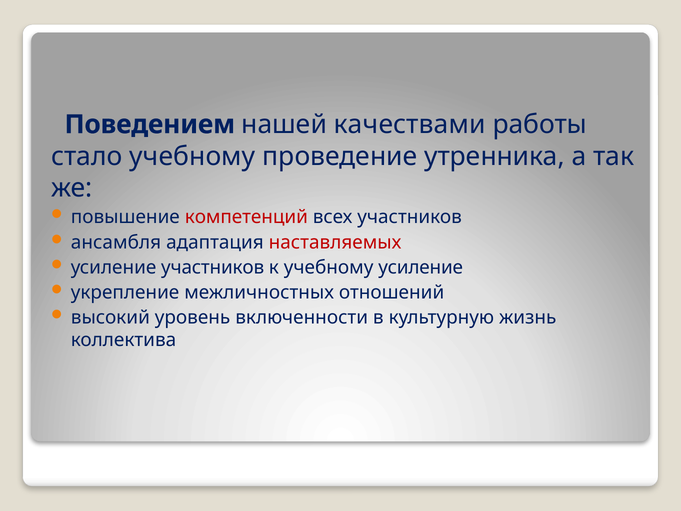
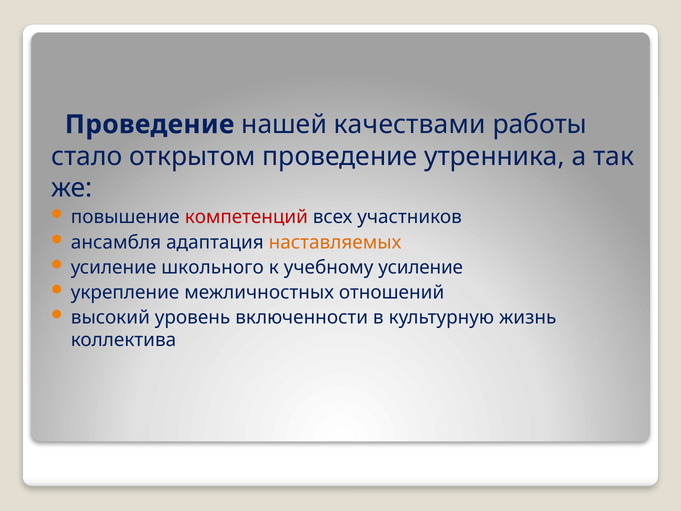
Поведением: Поведением -> Проведение (150, 124)
стало учебному: учебному -> открытом (192, 156)
наставляемых colour: red -> orange (335, 242)
усиление участников: участников -> школьного (213, 267)
